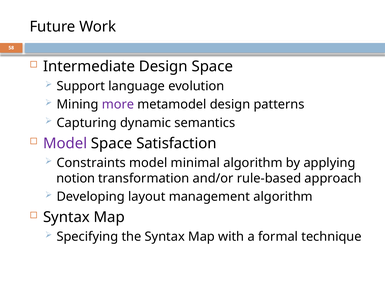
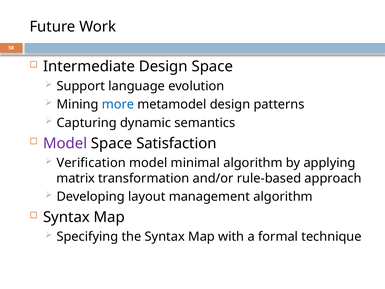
more colour: purple -> blue (118, 104)
Constraints: Constraints -> Verification (91, 163)
notion: notion -> matrix (76, 178)
